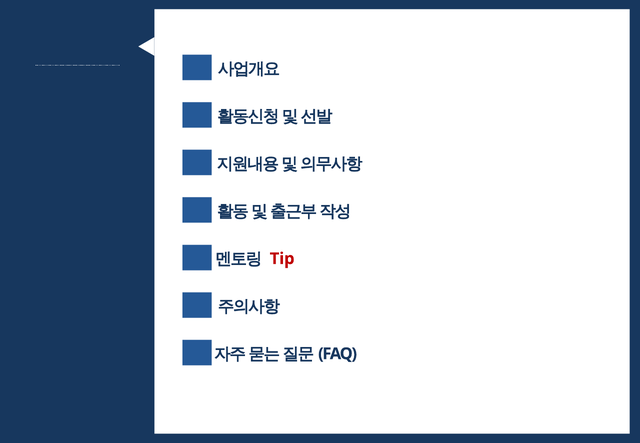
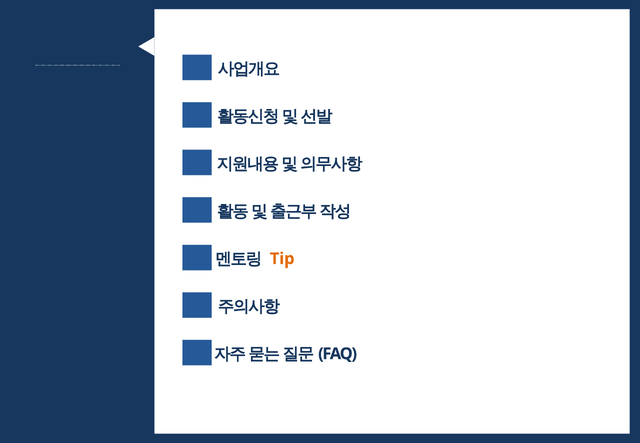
Tip colour: red -> orange (282, 259)
